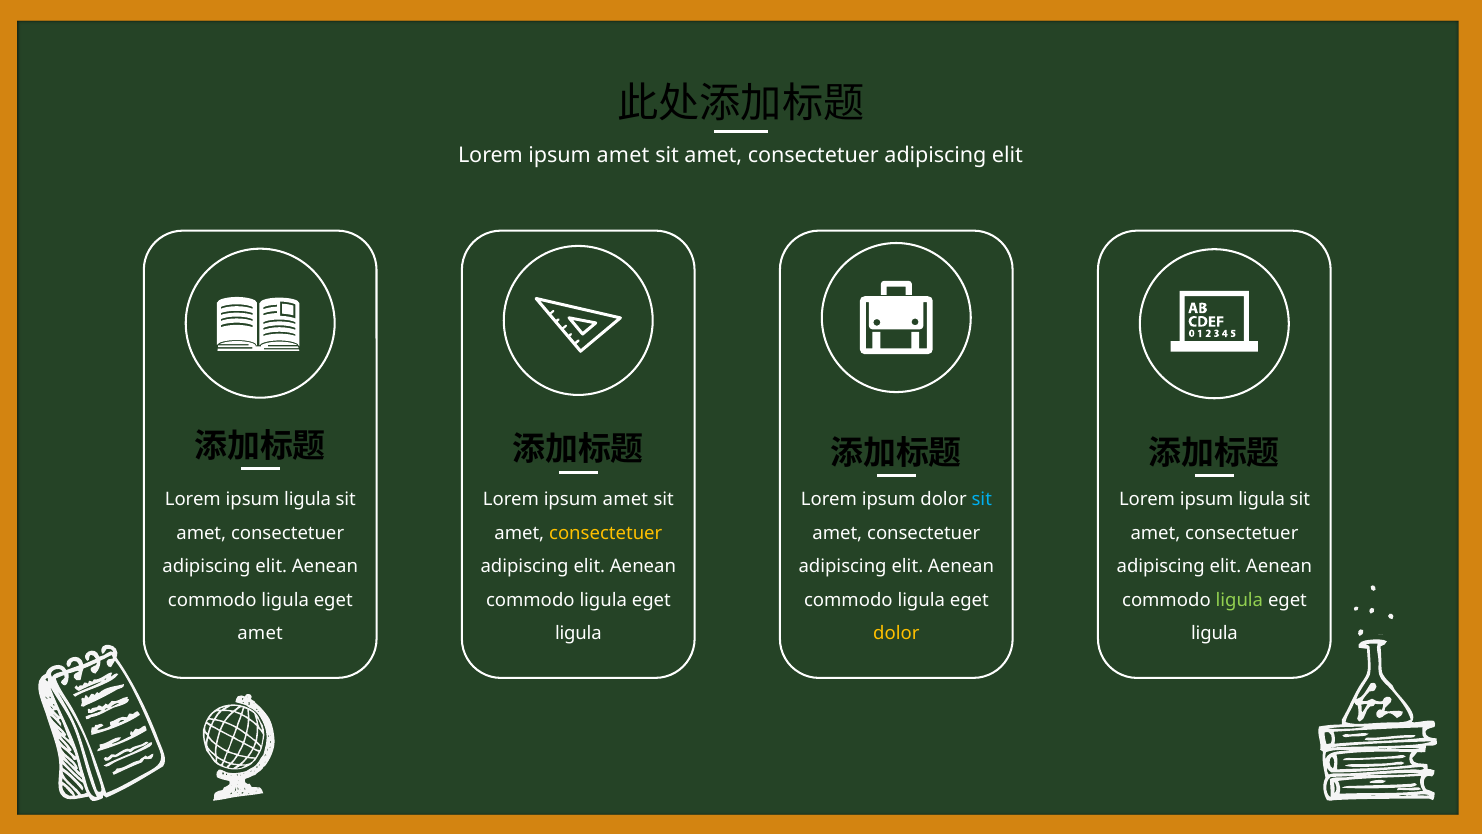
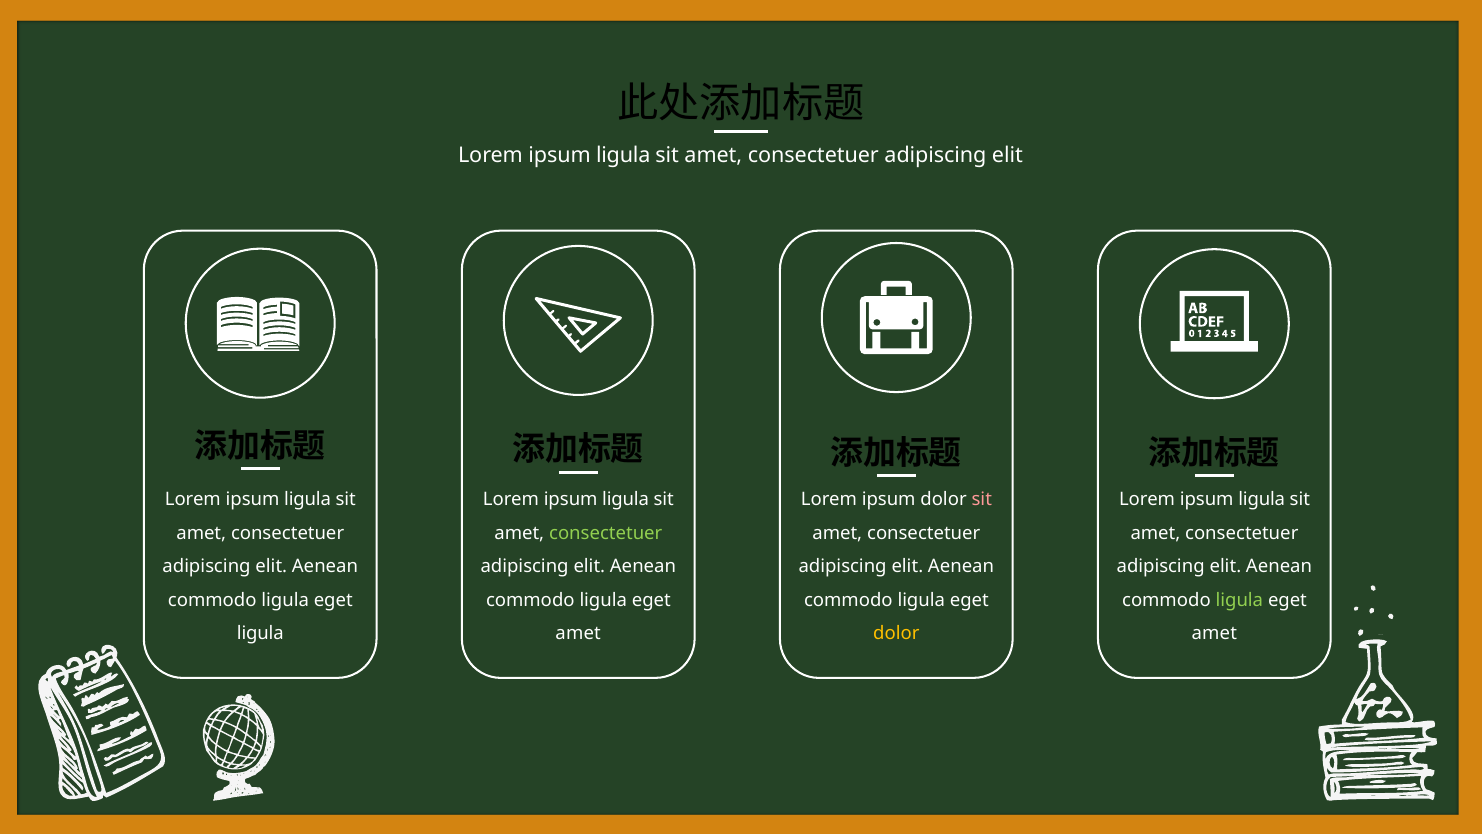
amet: amet -> ligula (623, 156)
amet: amet -> ligula (626, 500)
sit colour: light blue -> pink (982, 500)
consectetuer colour: yellow -> light green (606, 533)
amet: amet -> ligula (260, 633)
ligula: ligula -> amet (578, 633)
ligula: ligula -> amet (1214, 633)
